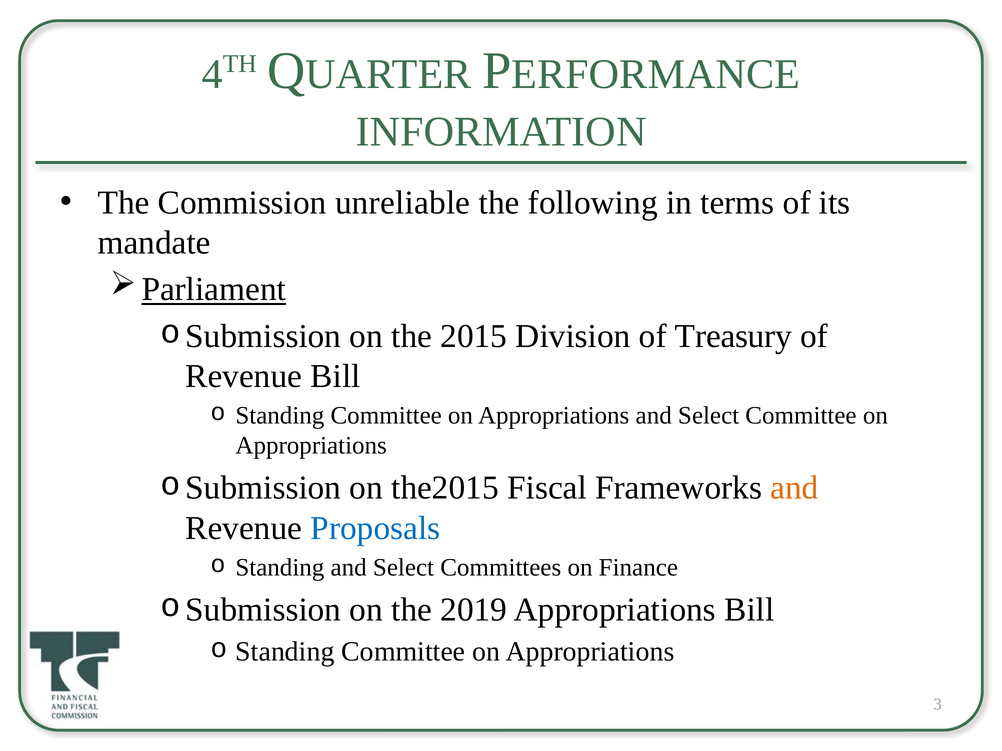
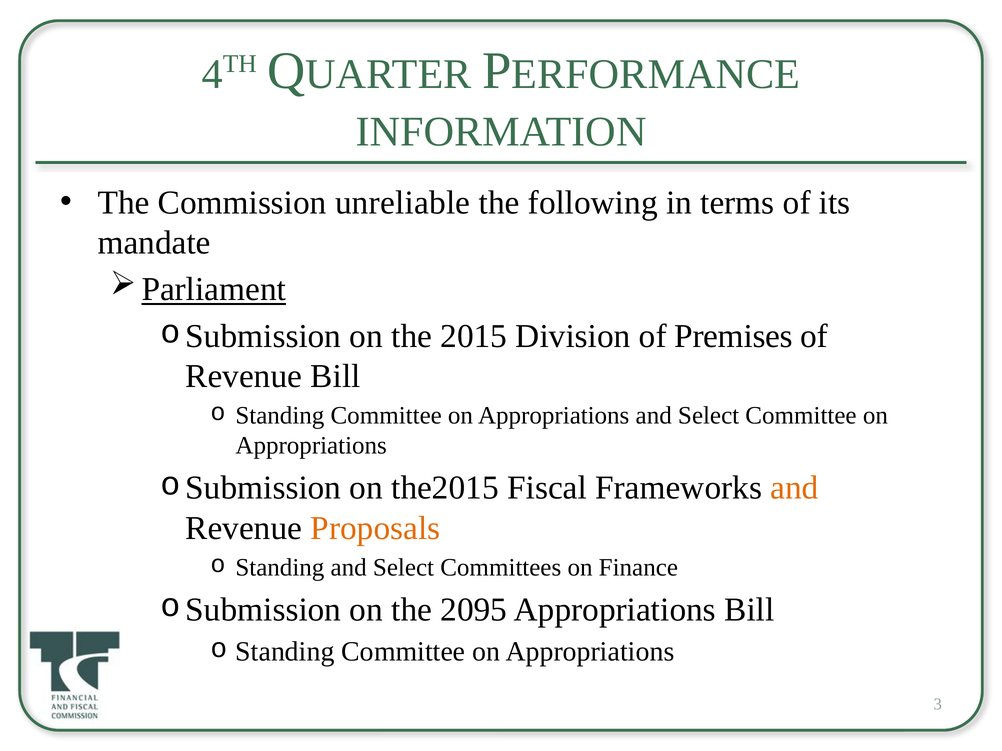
Treasury: Treasury -> Premises (734, 336)
Proposals colour: blue -> orange (375, 528)
2019: 2019 -> 2095 (474, 610)
